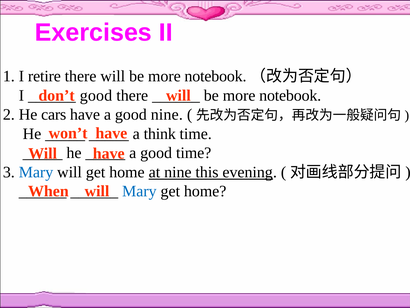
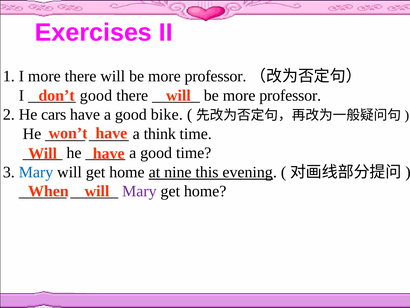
I retire: retire -> more (44, 76)
will be more notebook: notebook -> professor (216, 76)
notebook: notebook -> professor (290, 95)
good nine: nine -> bike (167, 114)
Mary colour: blue -> purple (139, 191)
